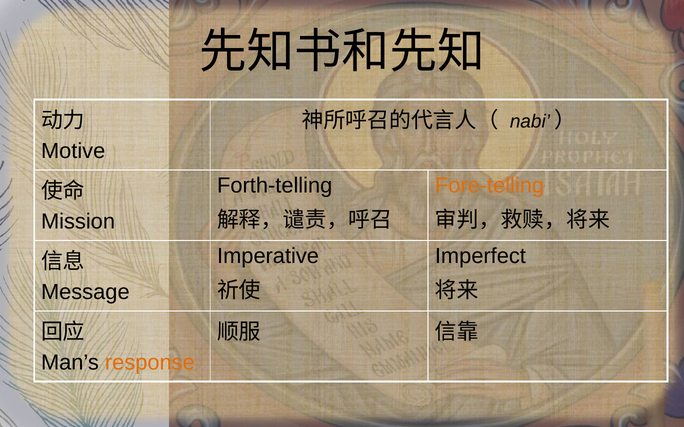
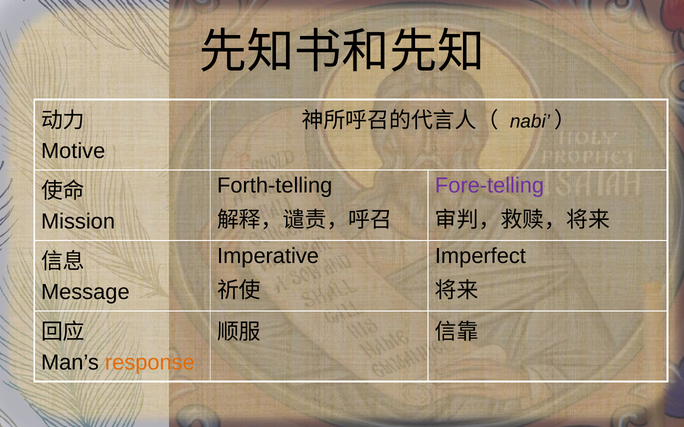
Fore-telling colour: orange -> purple (490, 186)
